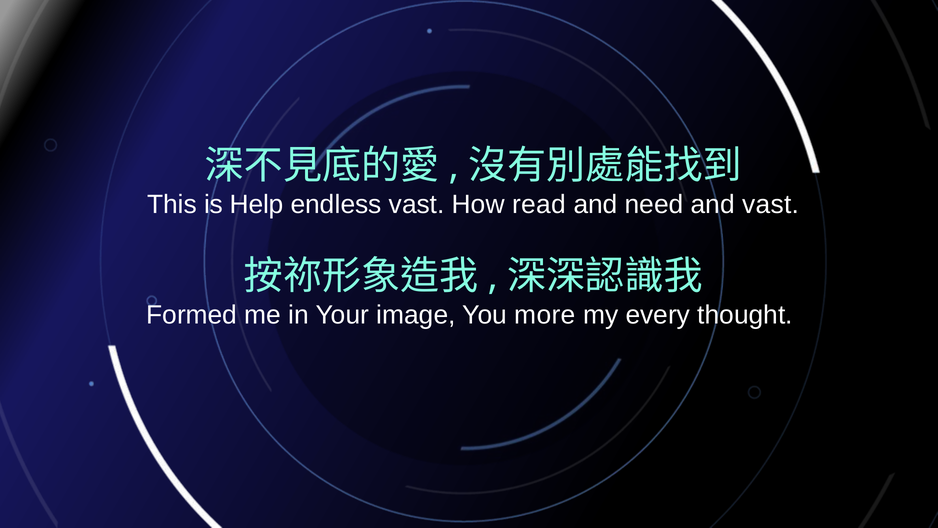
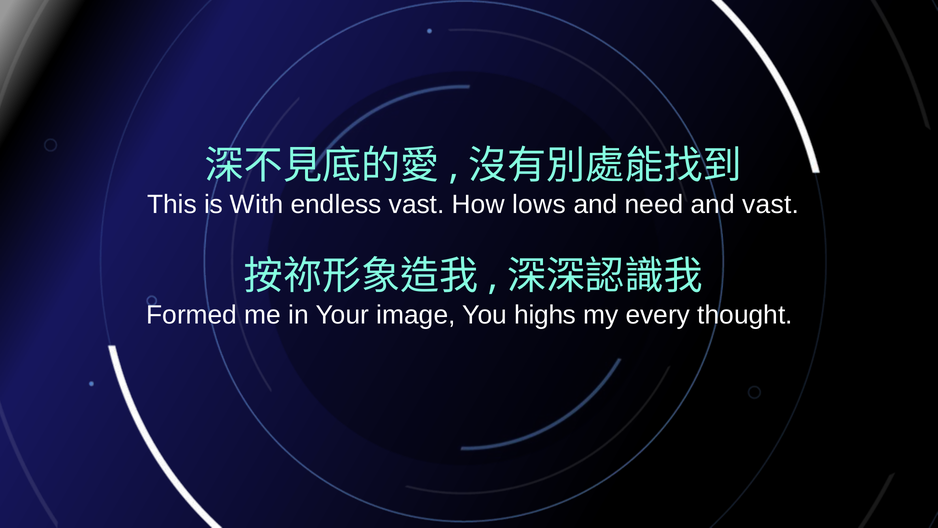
Help: Help -> With (257, 204)
read: read -> lows (539, 204)
more: more -> highs (545, 315)
